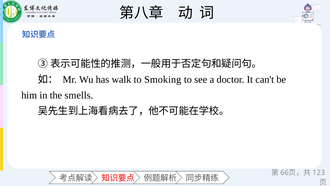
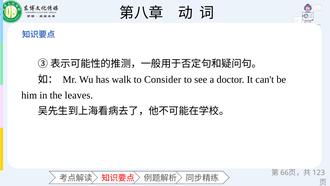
Smoking: Smoking -> Consider (163, 79)
smells: smells -> leaves (79, 95)
